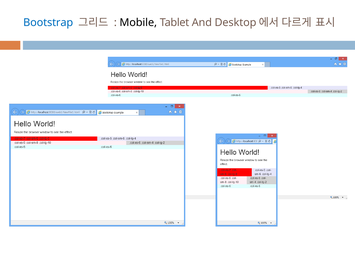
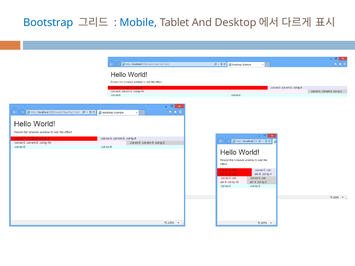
Mobile colour: black -> blue (138, 23)
